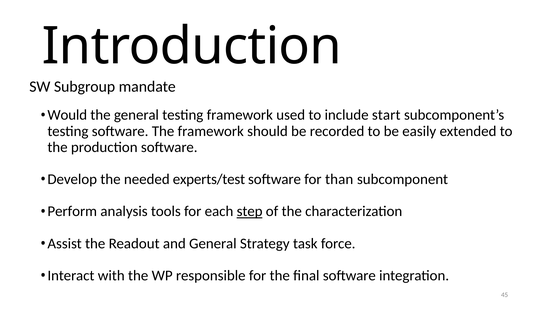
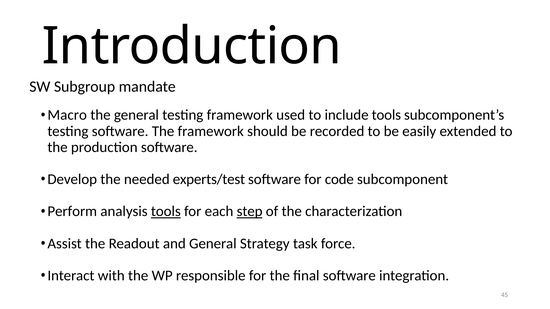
Would: Would -> Macro (67, 115)
include start: start -> tools (386, 115)
than: than -> code (339, 179)
tools underline: none -> present (166, 212)
